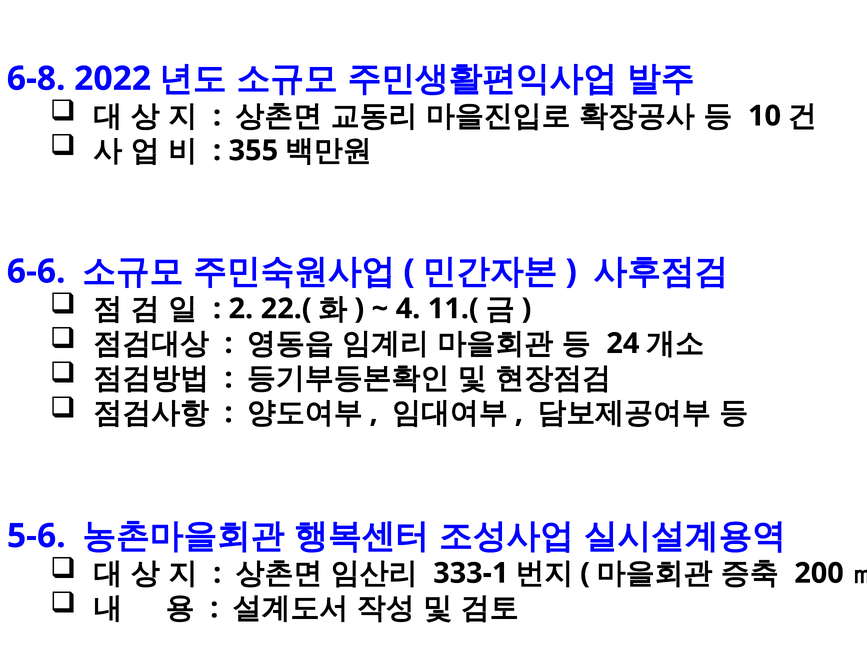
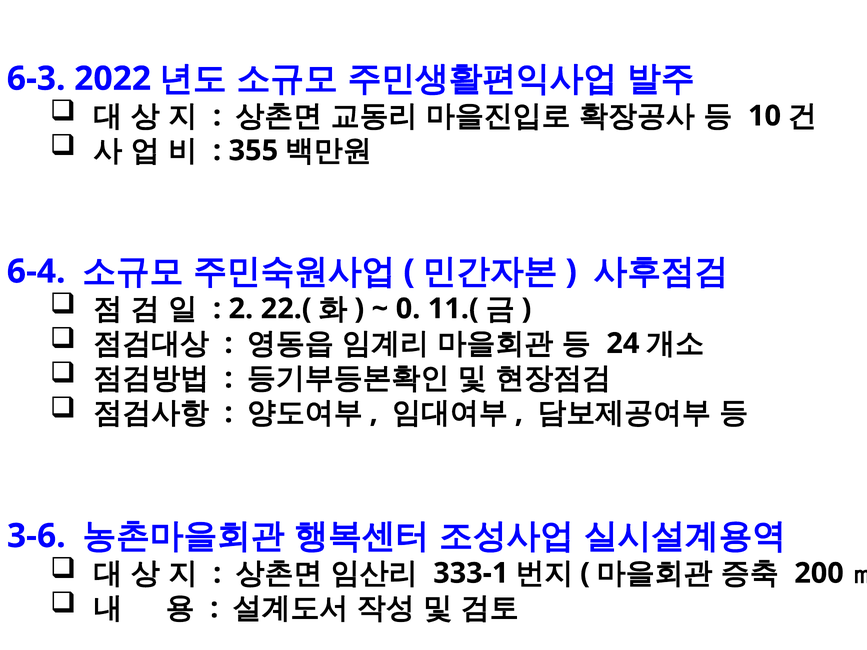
6-8: 6-8 -> 6-3 (36, 79)
6-6: 6-6 -> 6-4 (36, 272)
4: 4 -> 0 (408, 309)
5-6: 5-6 -> 3-6 (36, 536)
